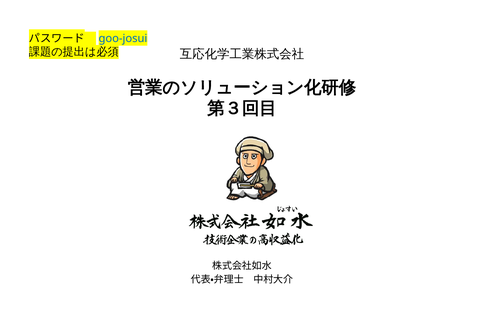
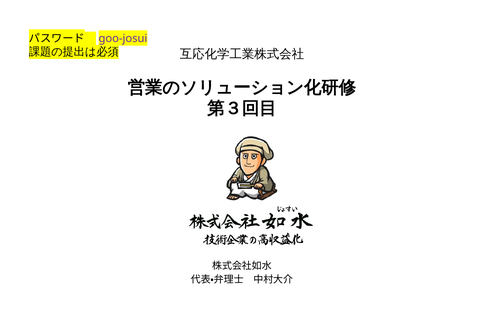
goo-josui colour: blue -> purple (123, 39)
